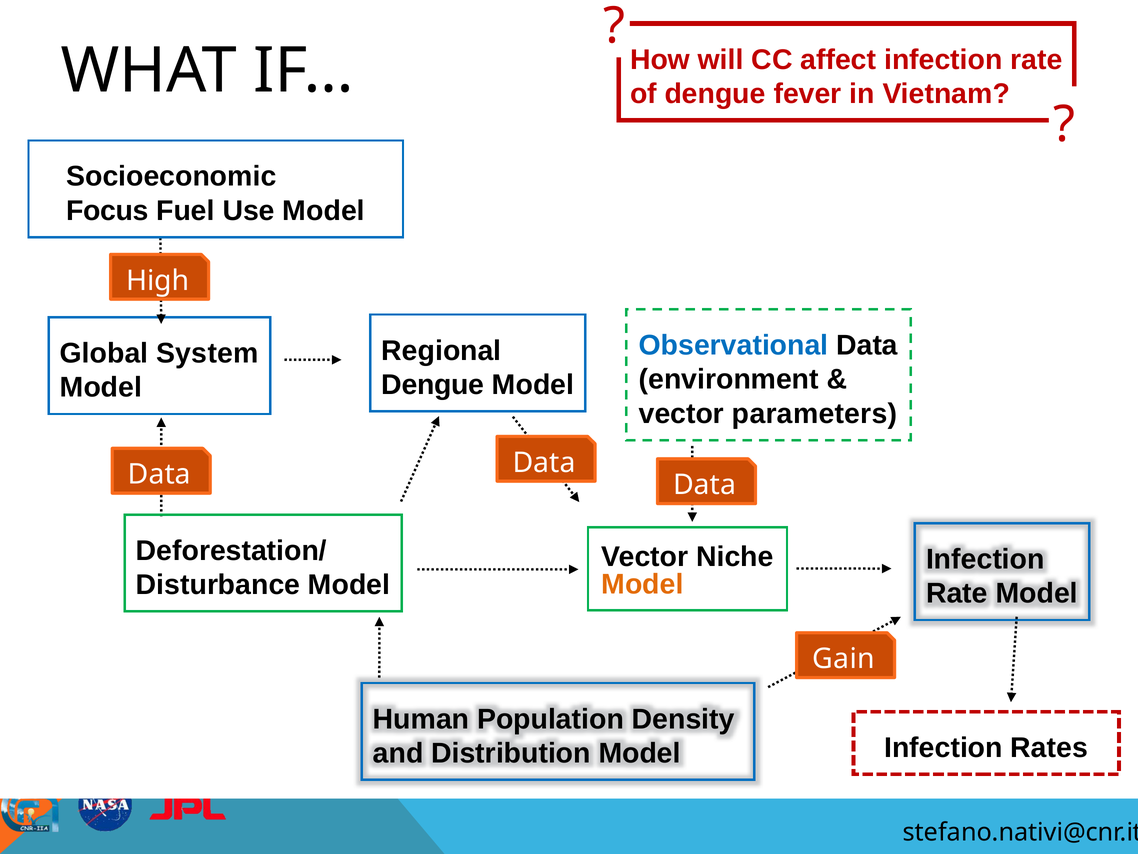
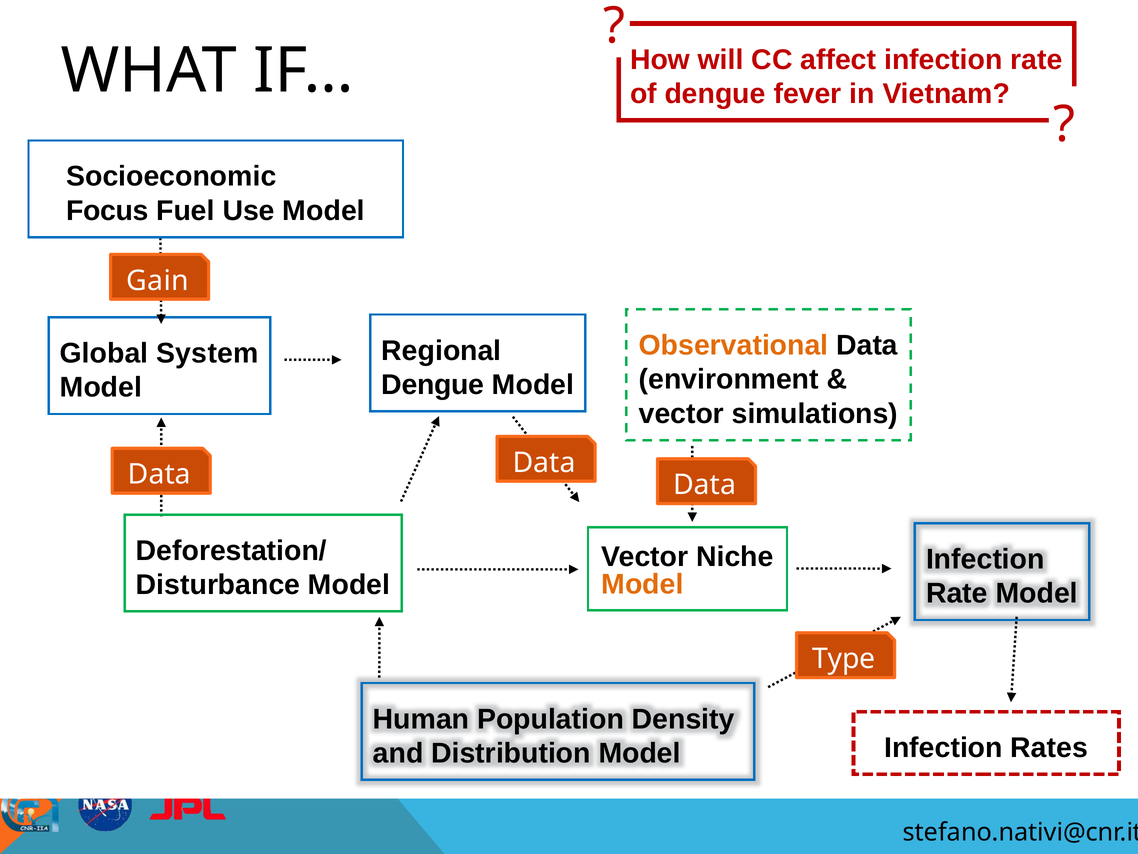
High: High -> Gain (158, 280)
Observational colour: blue -> orange (734, 345)
parameters: parameters -> simulations (815, 413)
Gain: Gain -> Type (844, 659)
